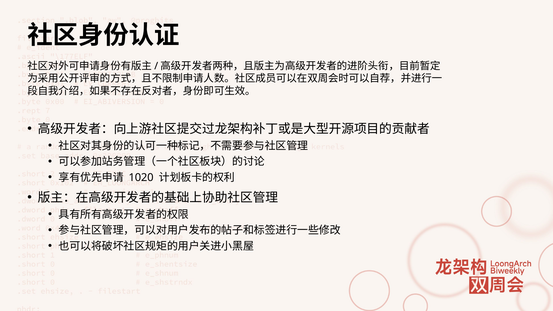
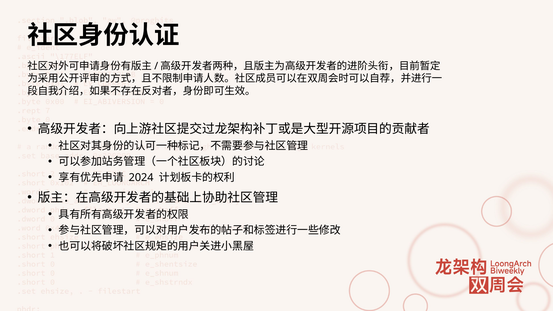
1020: 1020 -> 2024 (141, 178)
